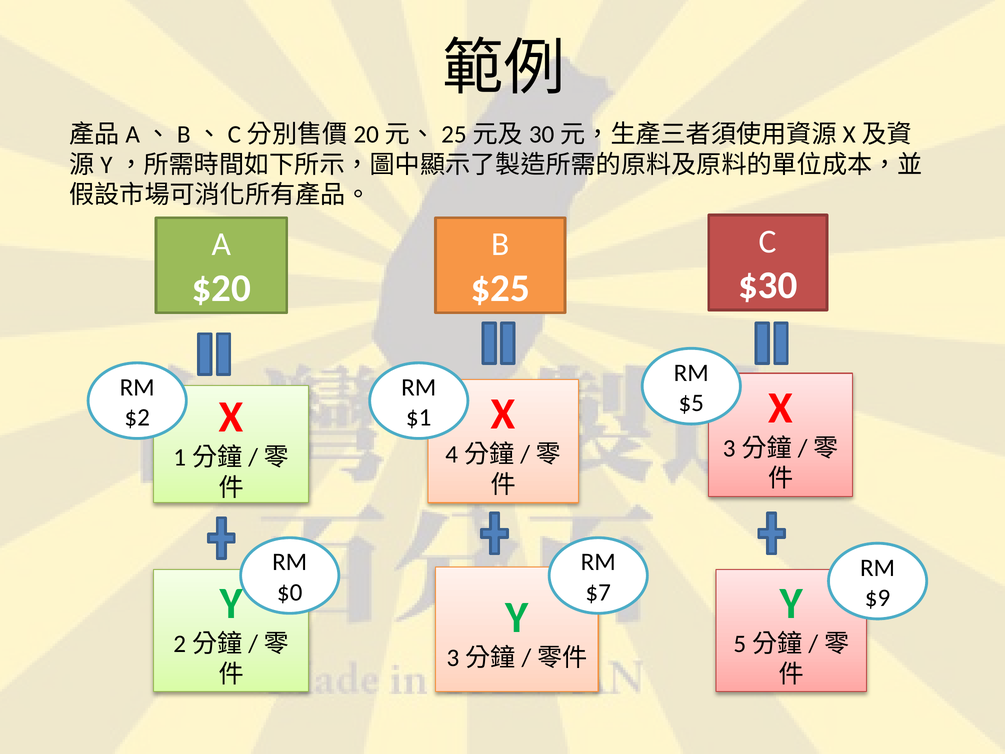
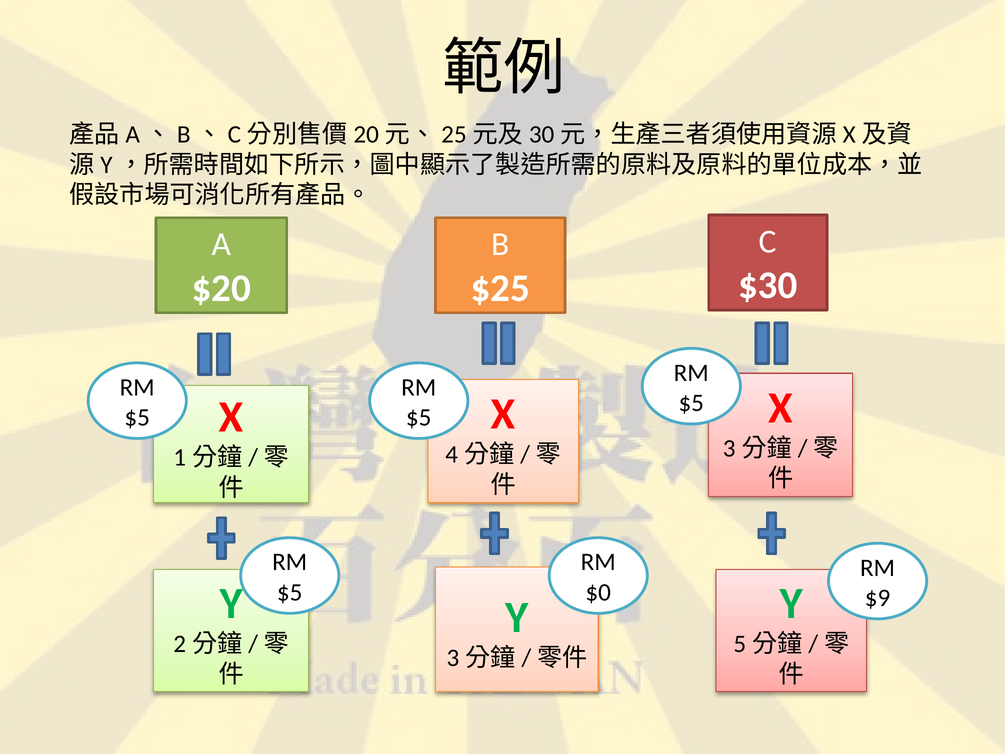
$2: $2 -> $5 (137, 417)
$1: $1 -> $5 (419, 417)
$0: $0 -> $5 (290, 592)
$7: $7 -> $0 (598, 592)
